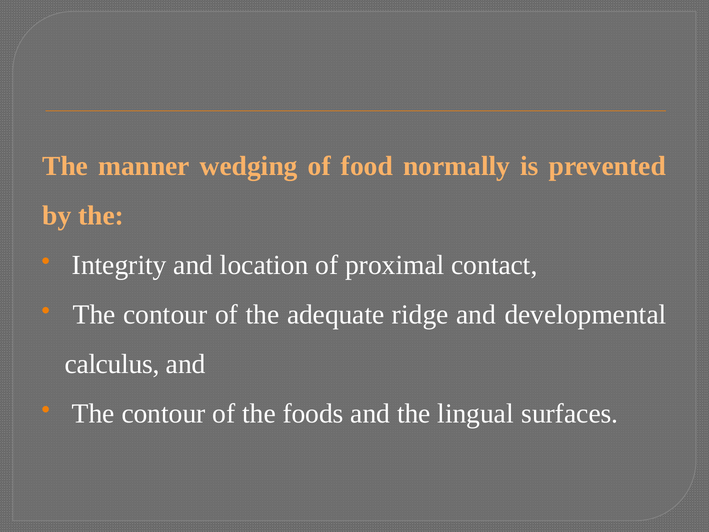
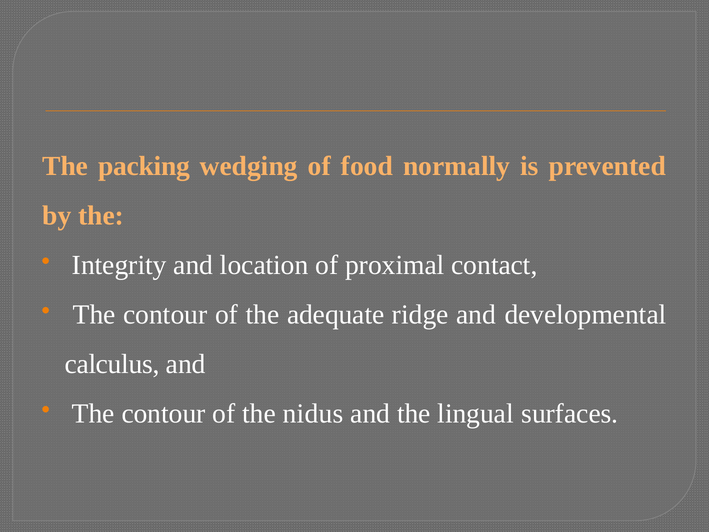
manner: manner -> packing (144, 166)
foods: foods -> nidus (313, 414)
